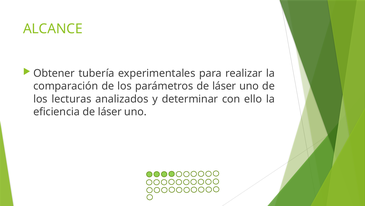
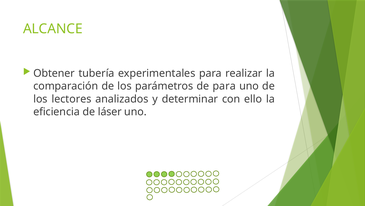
parámetros de láser: láser -> para (224, 86)
lecturas: lecturas -> lectores (71, 99)
